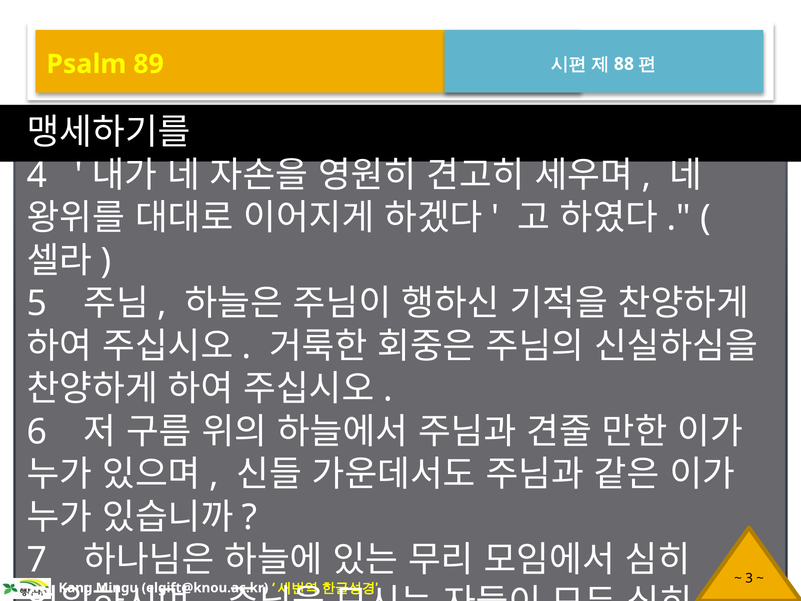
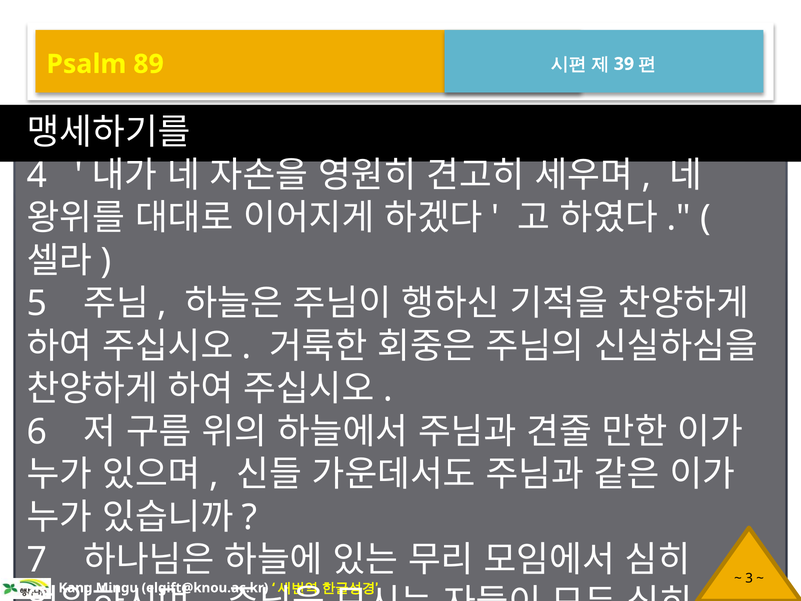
88: 88 -> 39 (624, 64)
